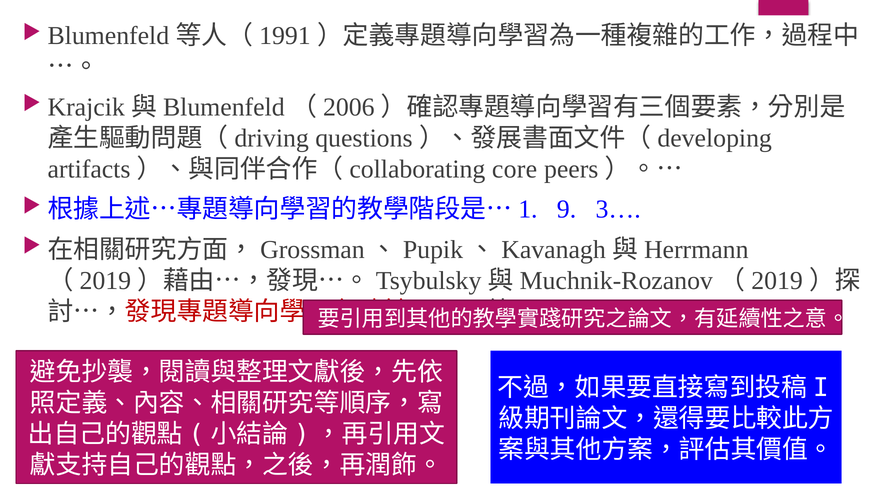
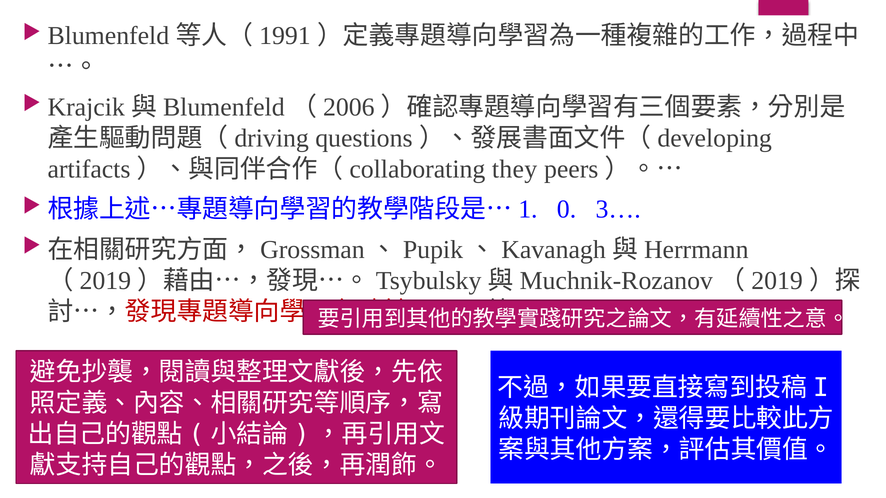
core: core -> they (515, 169)
9: 9 -> 0 (567, 210)
